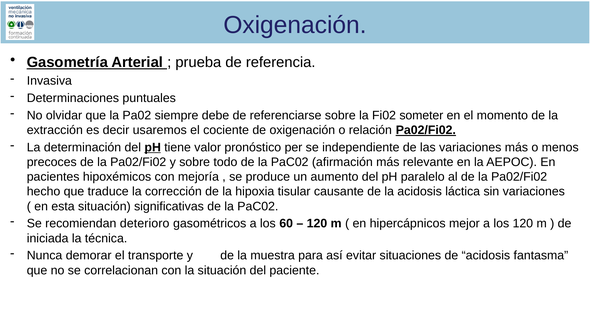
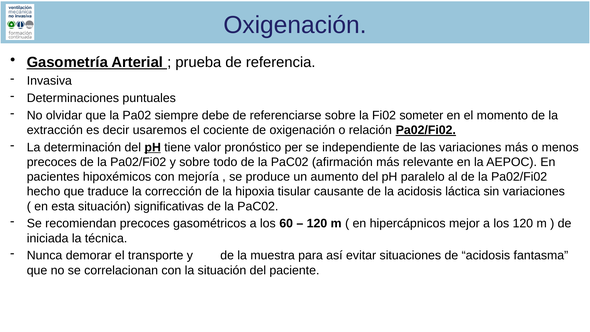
recomiendan deterioro: deterioro -> precoces (145, 223)
